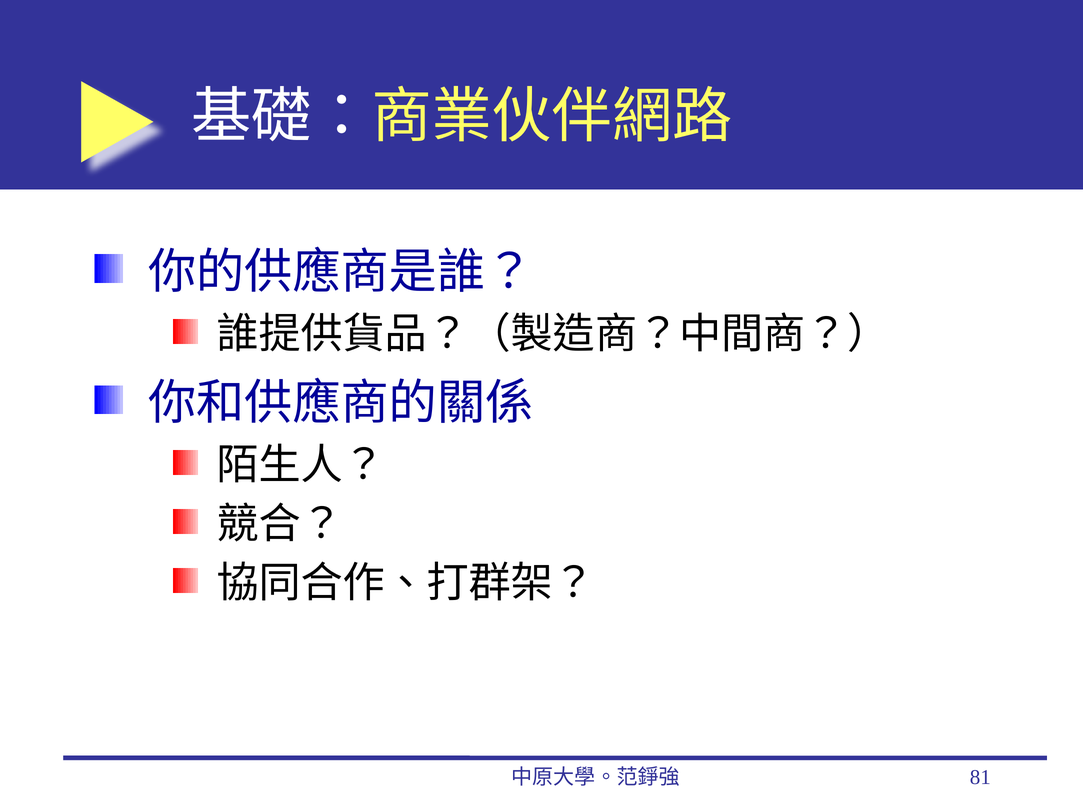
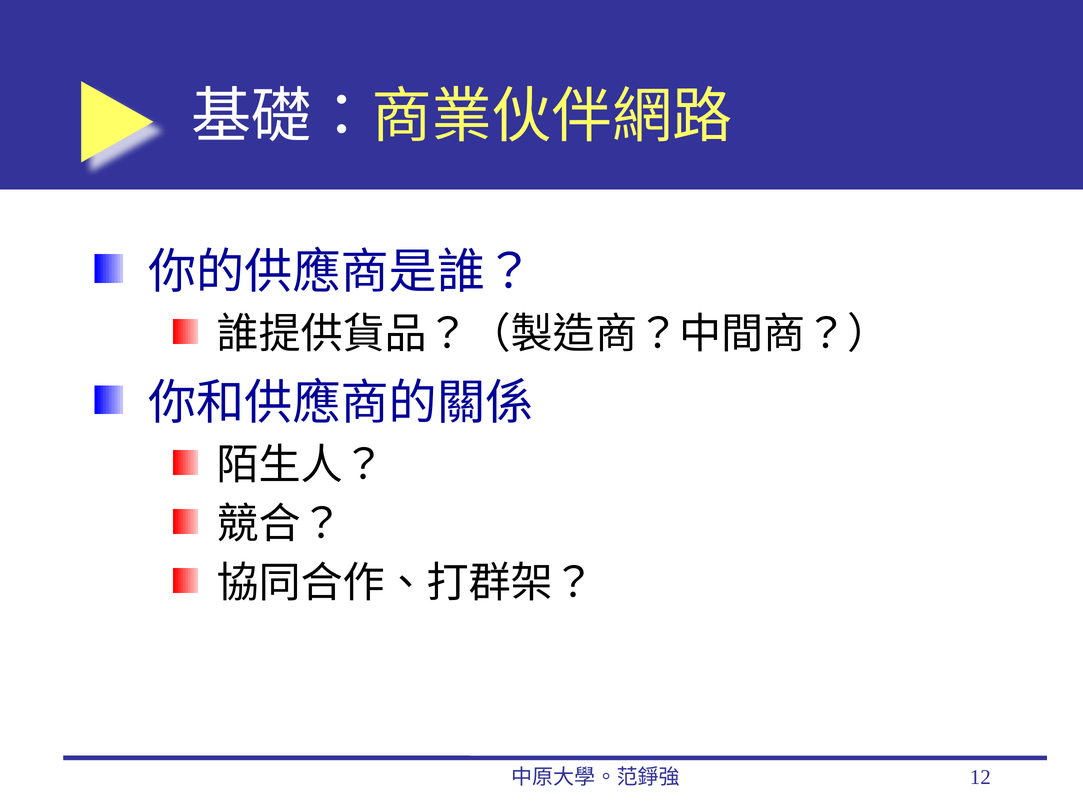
81: 81 -> 12 (980, 778)
